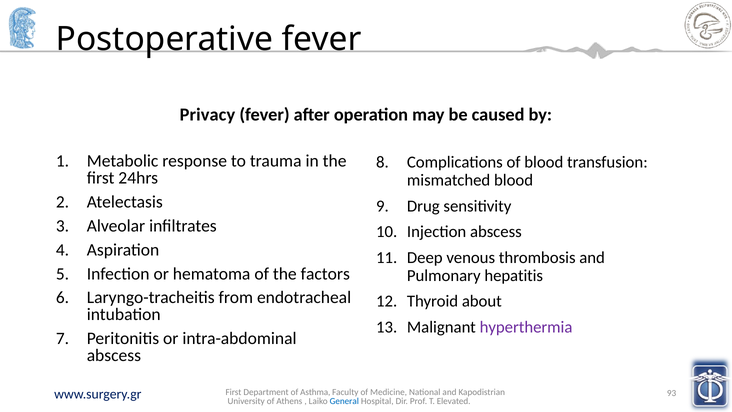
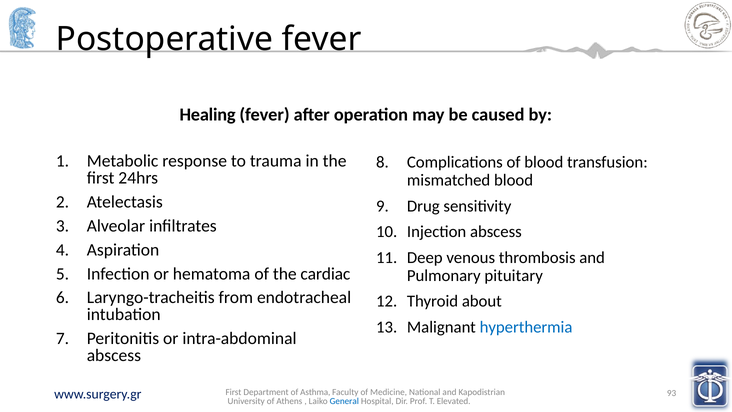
Privacy: Privacy -> Healing (208, 114)
factors: factors -> cardiac (325, 274)
hepatitis: hepatitis -> pituitary (514, 275)
hyperthermia colour: purple -> blue (526, 327)
